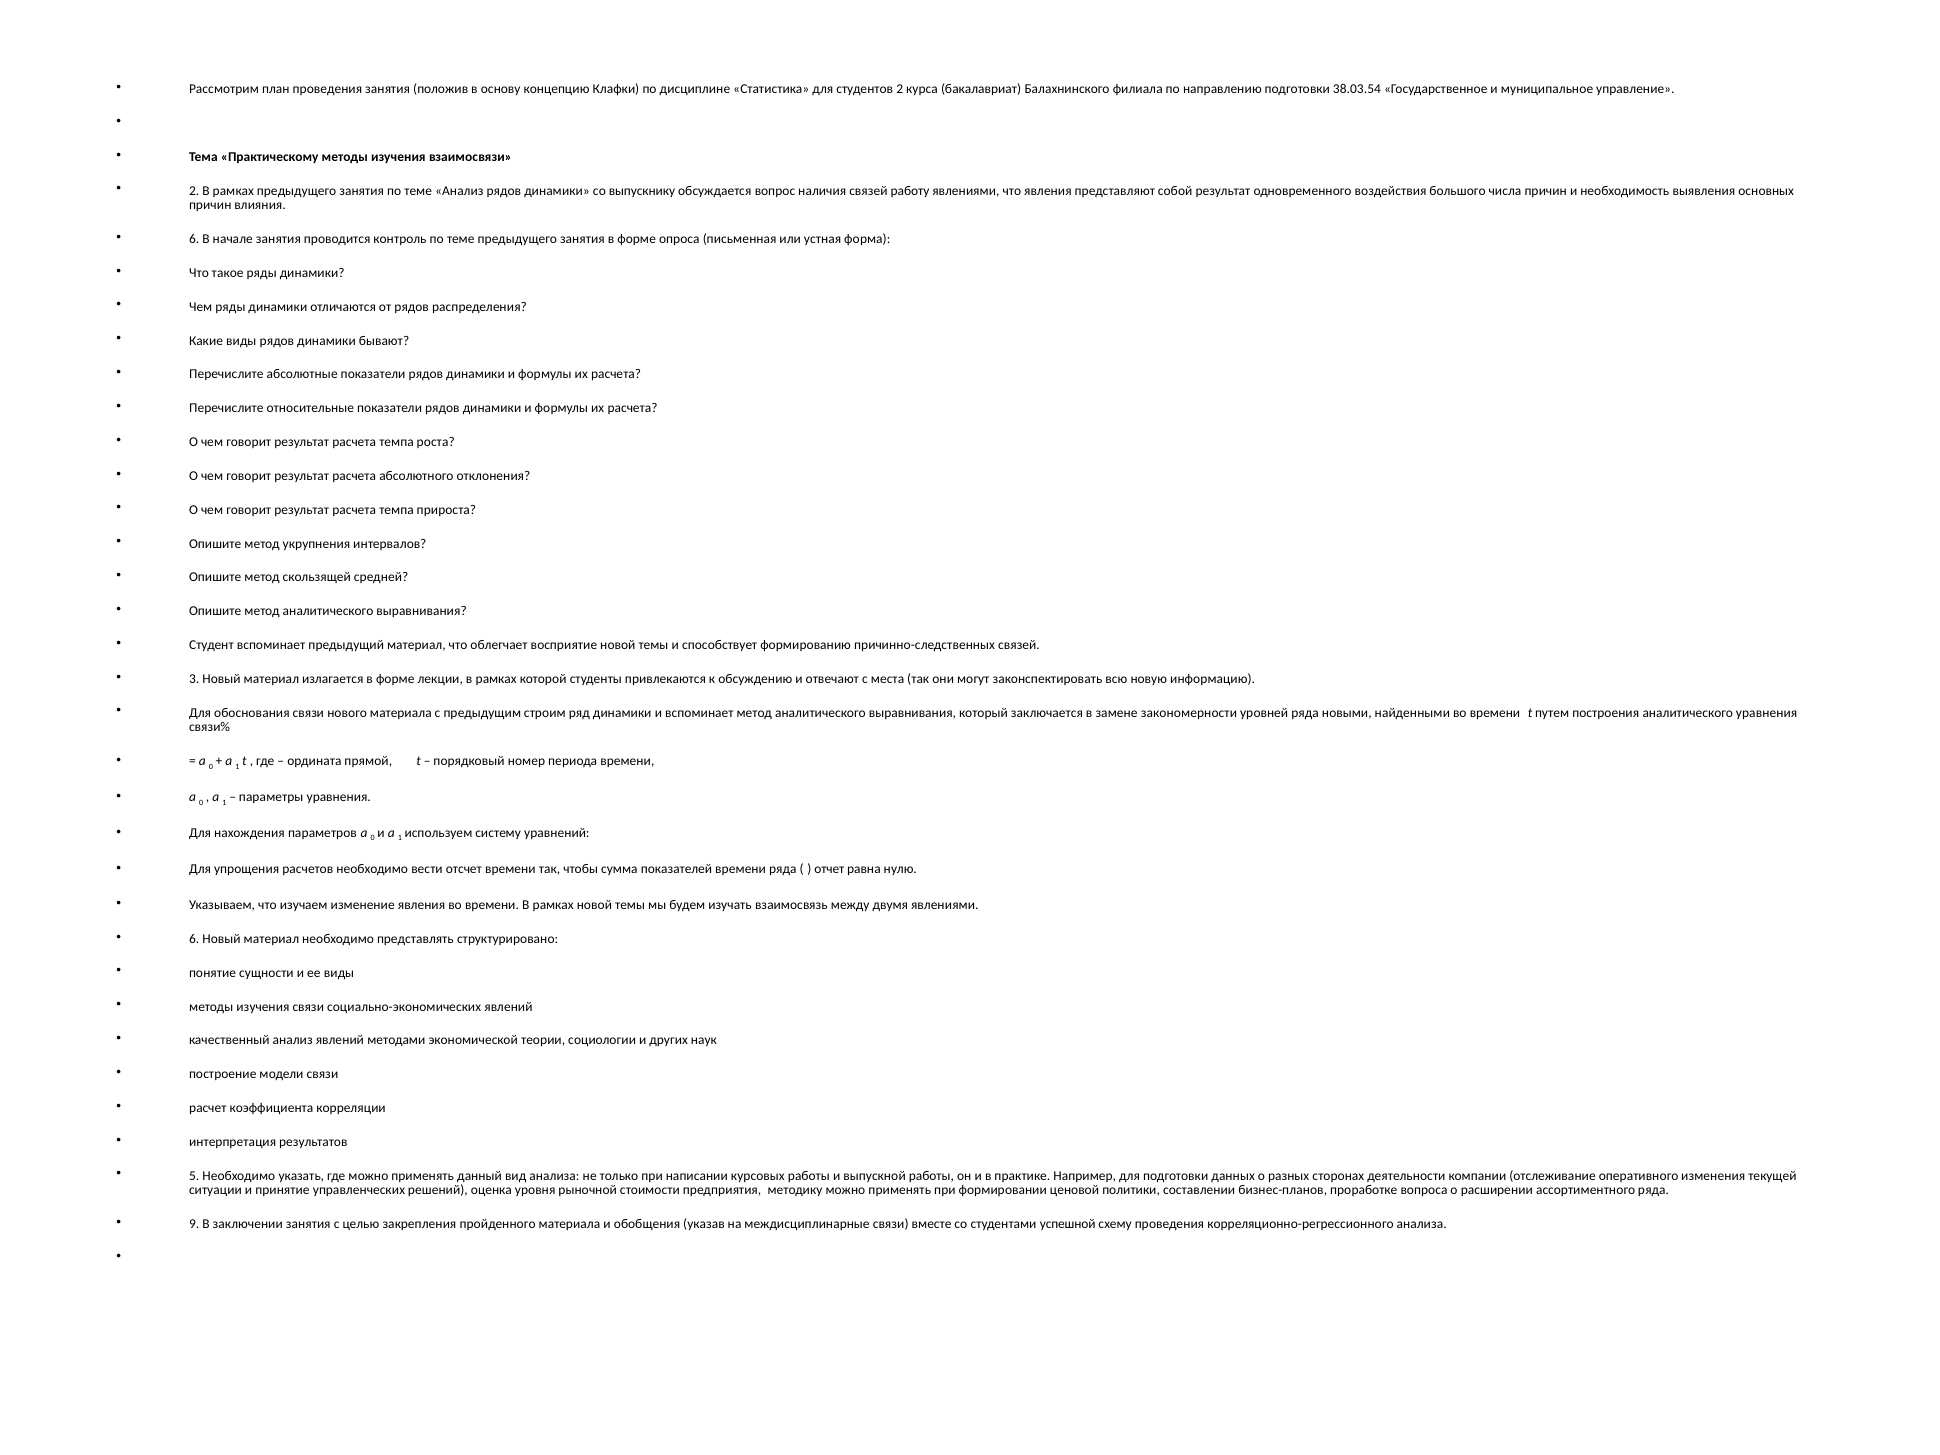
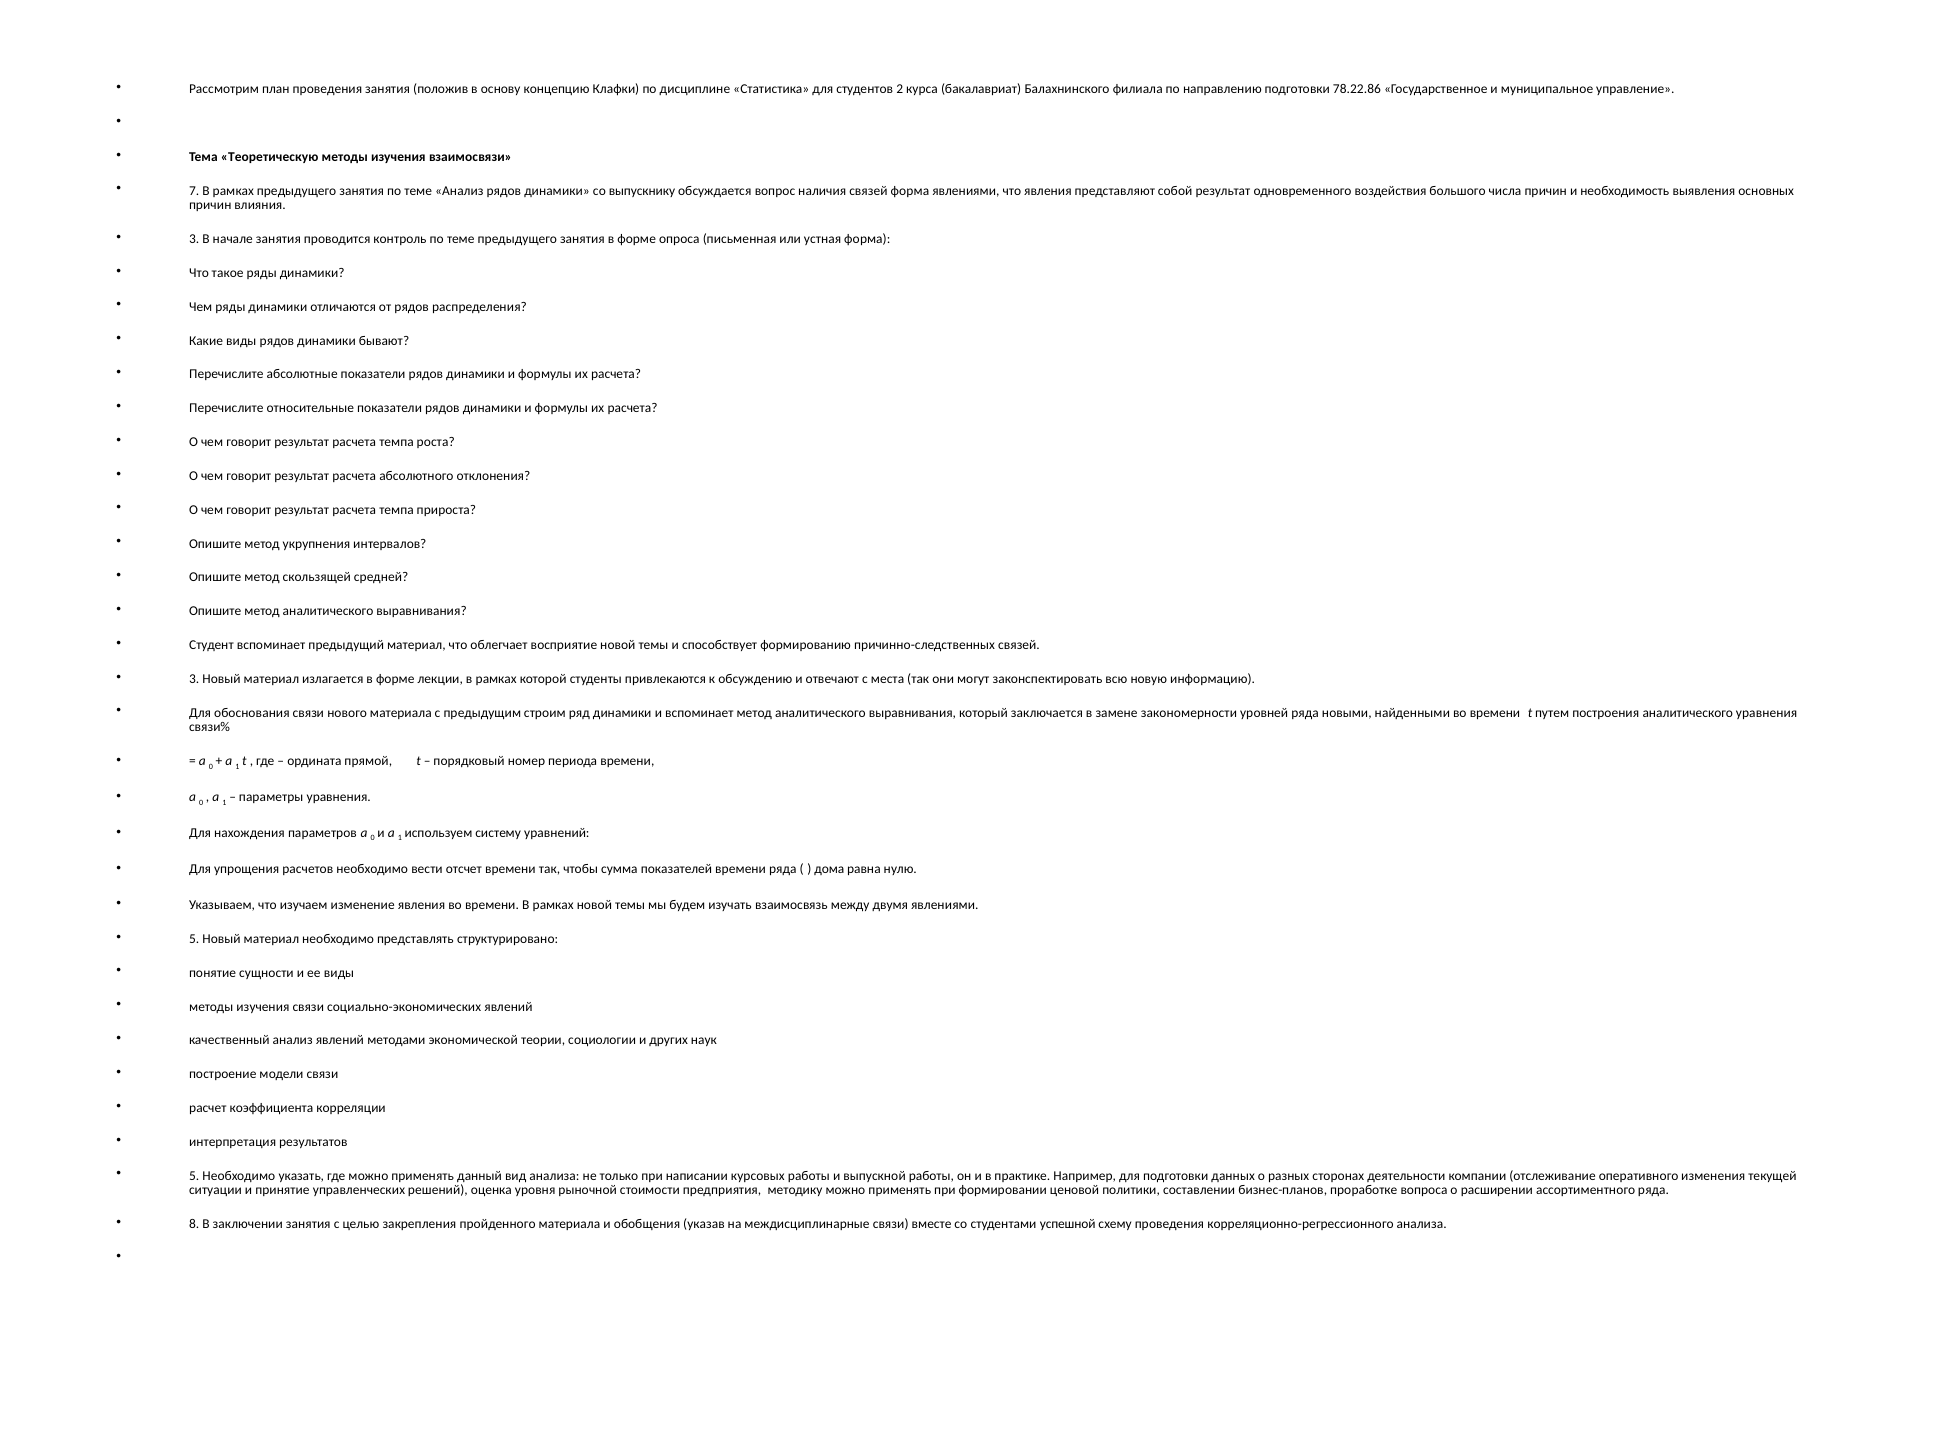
38.03.54: 38.03.54 -> 78.22.86 (1357, 89)
Практическому: Практическому -> Теоретическую (270, 157)
2: 2 -> 7 (194, 191)
связей работу: работу -> форма (910, 191)
6: 6 -> 3 (194, 239)
отчет: отчет -> дома (829, 869)
6: 6 -> 5 (194, 939)
9: 9 -> 8 (194, 1224)
